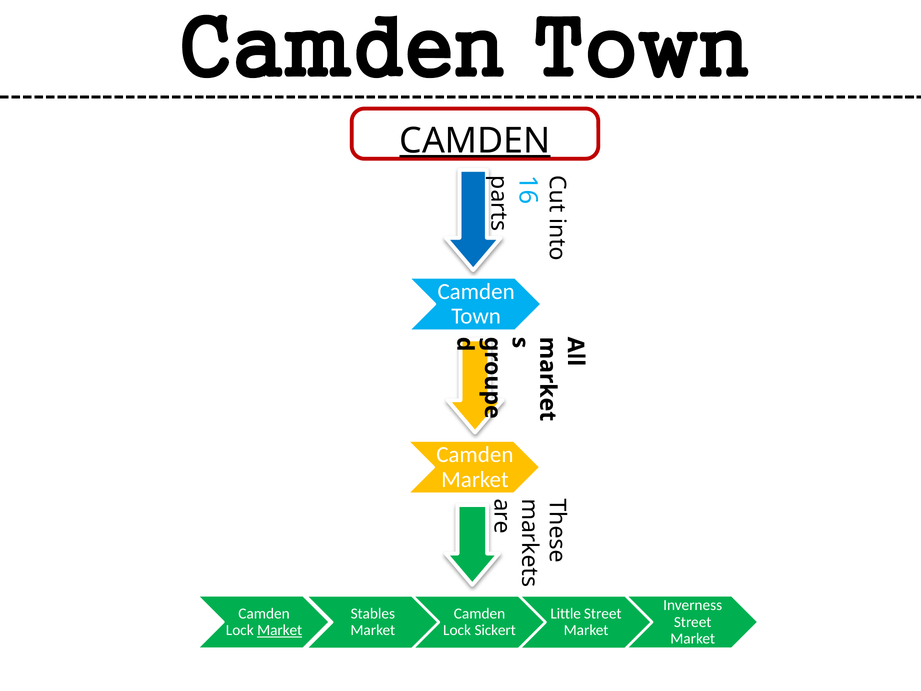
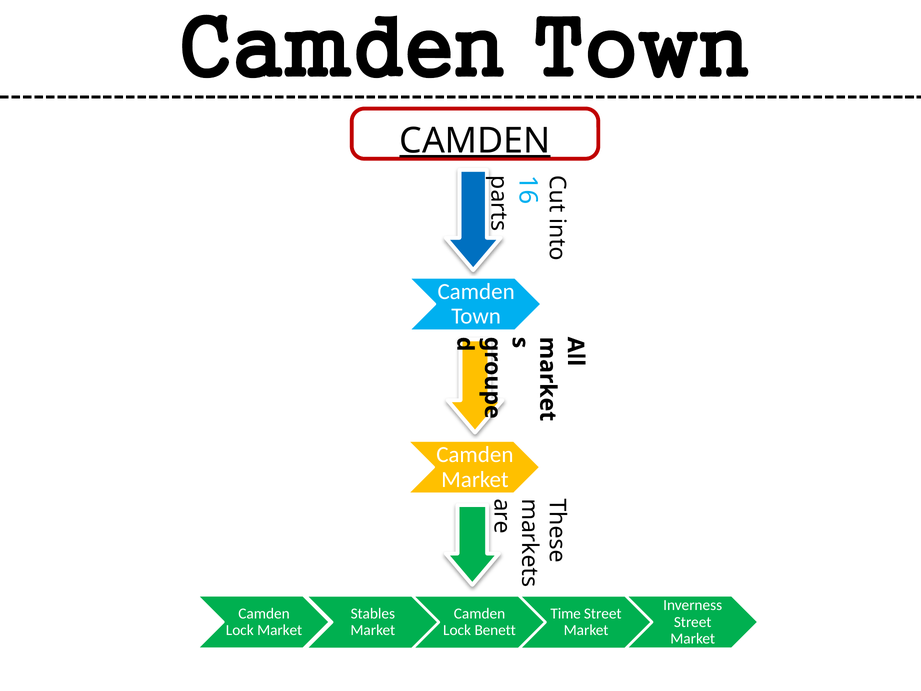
Little: Little -> Time (566, 614)
Market underline: present -> none (280, 630)
Sickert: Sickert -> Benett (495, 630)
